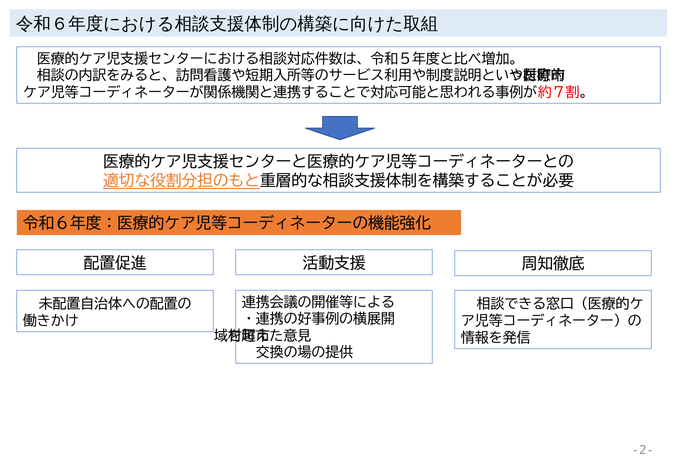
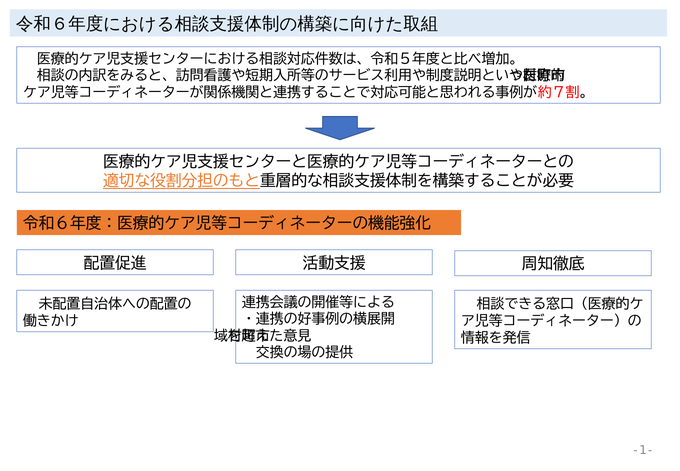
-2-: -2- -> -1- (643, 450)
